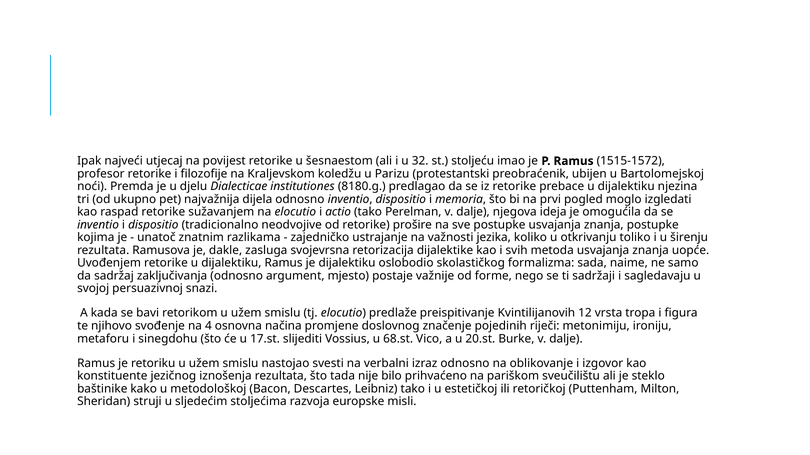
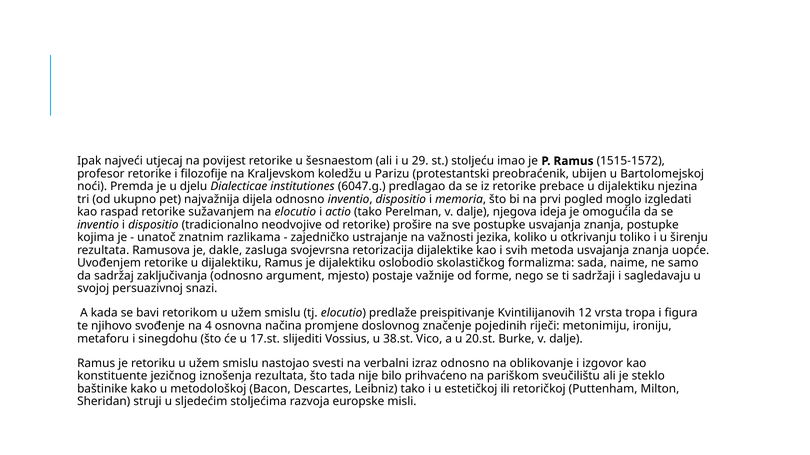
32: 32 -> 29 (420, 161)
8180.g: 8180.g -> 6047.g (362, 187)
68.st: 68.st -> 38.st (398, 339)
